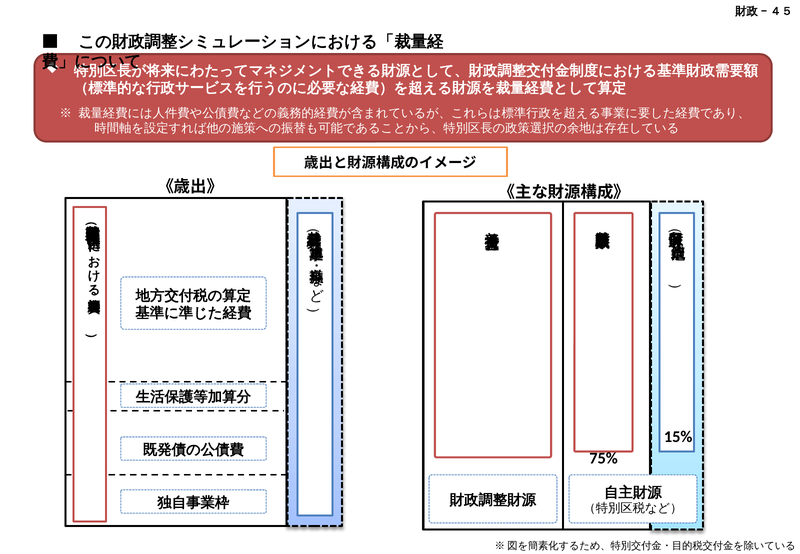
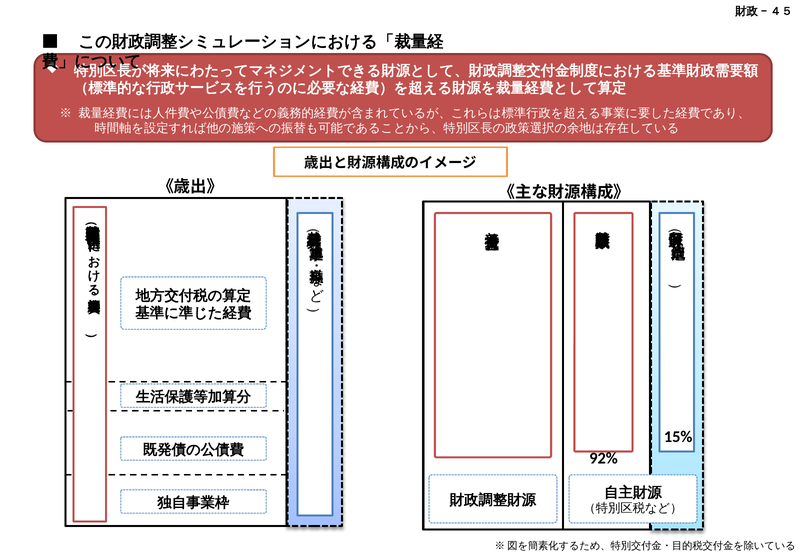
75%: 75% -> 92% (604, 458)
